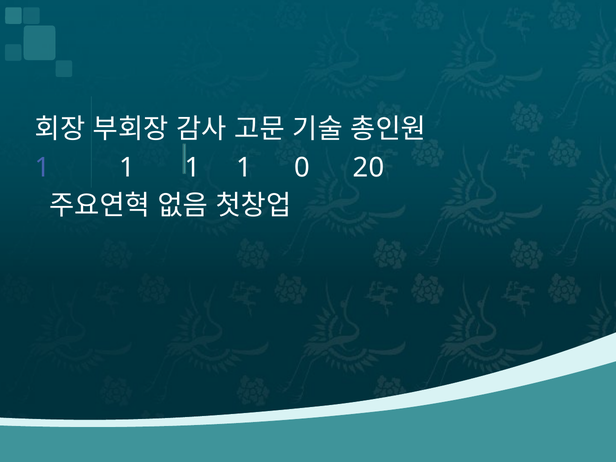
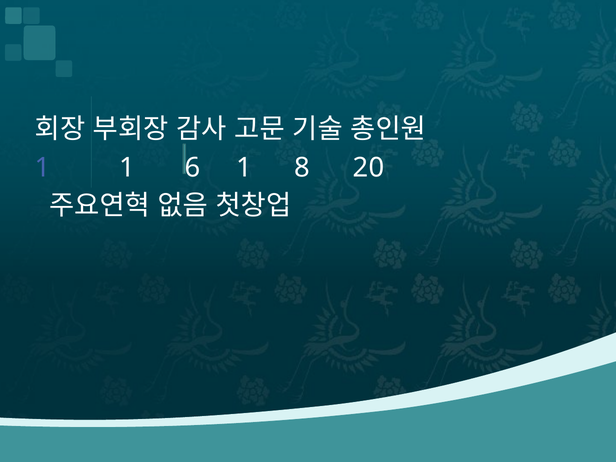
1: 1 -> 6 (193, 168)
0: 0 -> 8 (302, 168)
